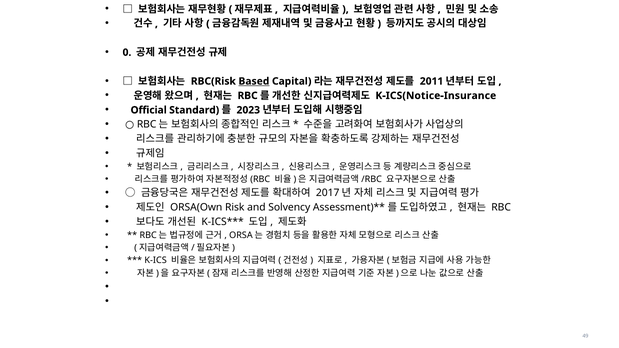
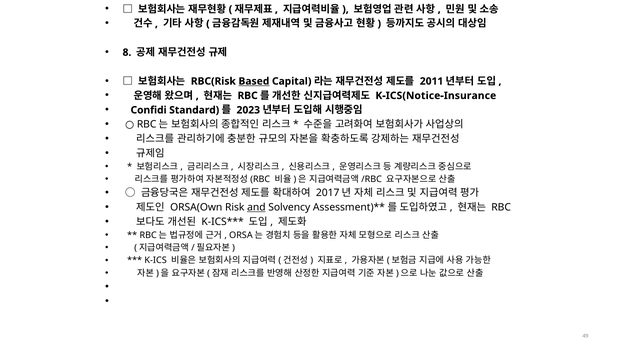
0: 0 -> 8 (127, 52)
Official: Official -> Confidi (149, 110)
and underline: none -> present (256, 208)
